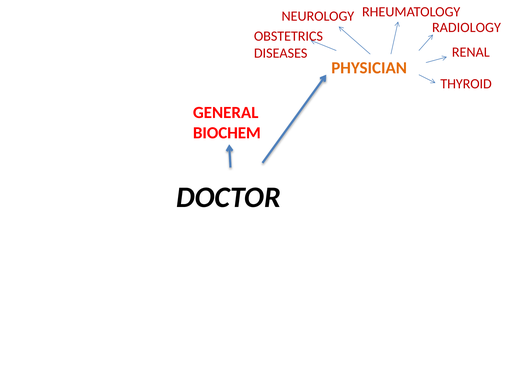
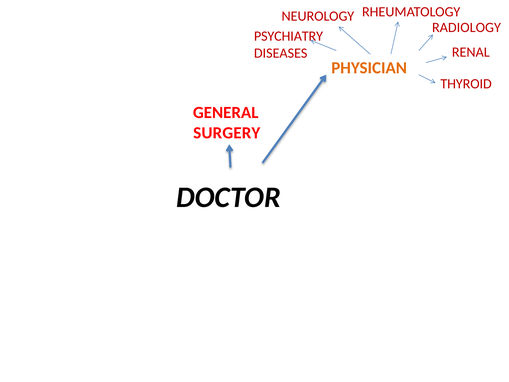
OBSTETRICS: OBSTETRICS -> PSYCHIATRY (288, 36)
BIOCHEM: BIOCHEM -> SURGERY (227, 133)
